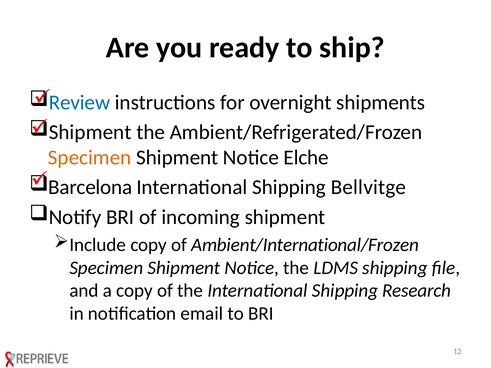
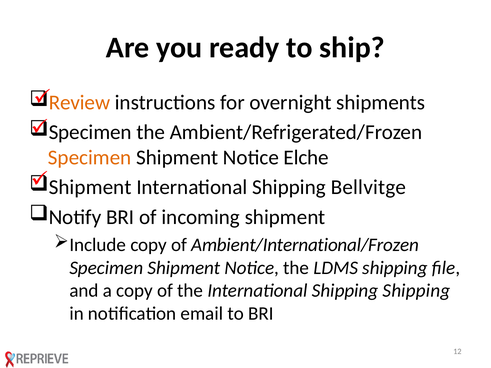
Review colour: blue -> orange (79, 103)
Shipment: Shipment -> Specimen (90, 132)
Barcelona: Barcelona -> Shipment (90, 187)
Shipping Research: Research -> Shipping (416, 291)
